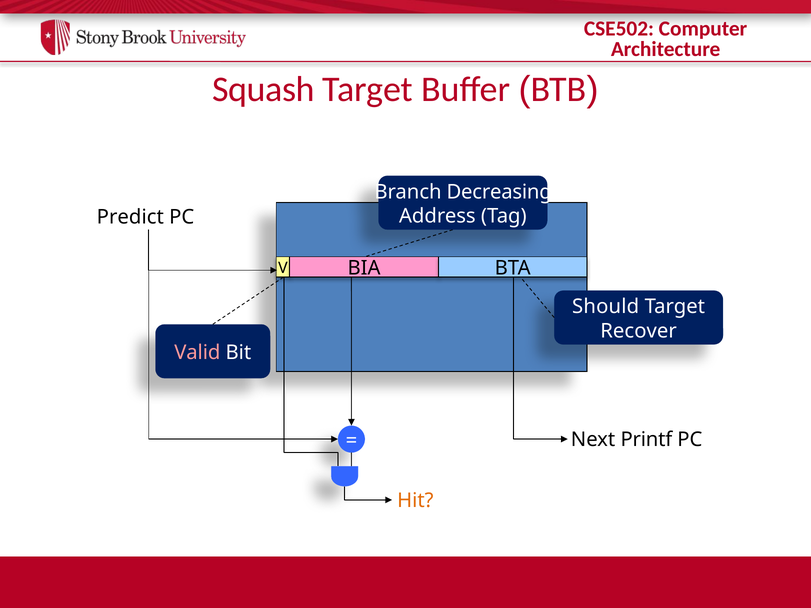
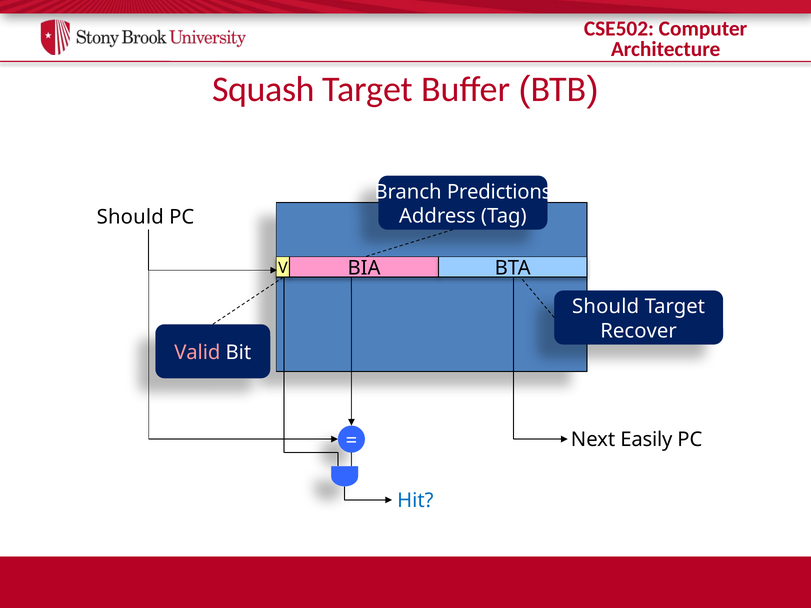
Decreasing: Decreasing -> Predictions (499, 192)
Predict: Predict -> Should (130, 217)
Printf: Printf -> Easily (646, 440)
Hit colour: orange -> blue (415, 501)
